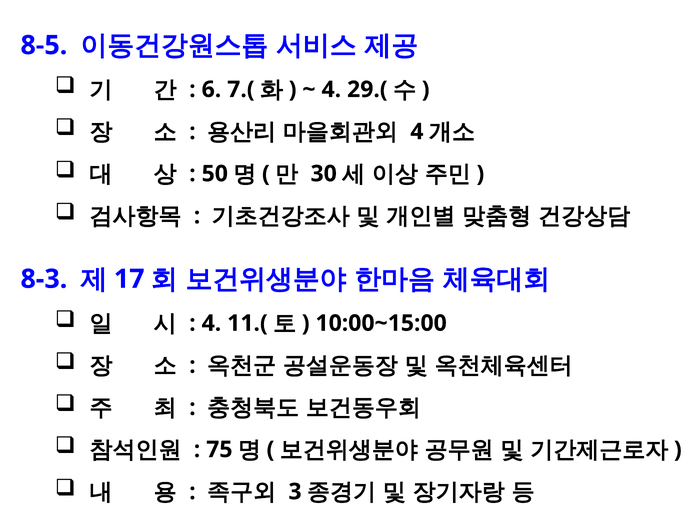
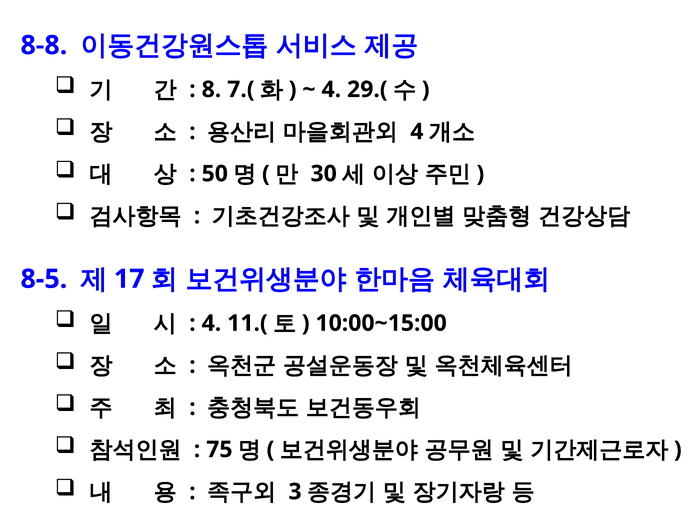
8-5: 8-5 -> 8-8 (44, 45)
6: 6 -> 8 (211, 90)
8-3: 8-3 -> 8-5 (44, 279)
